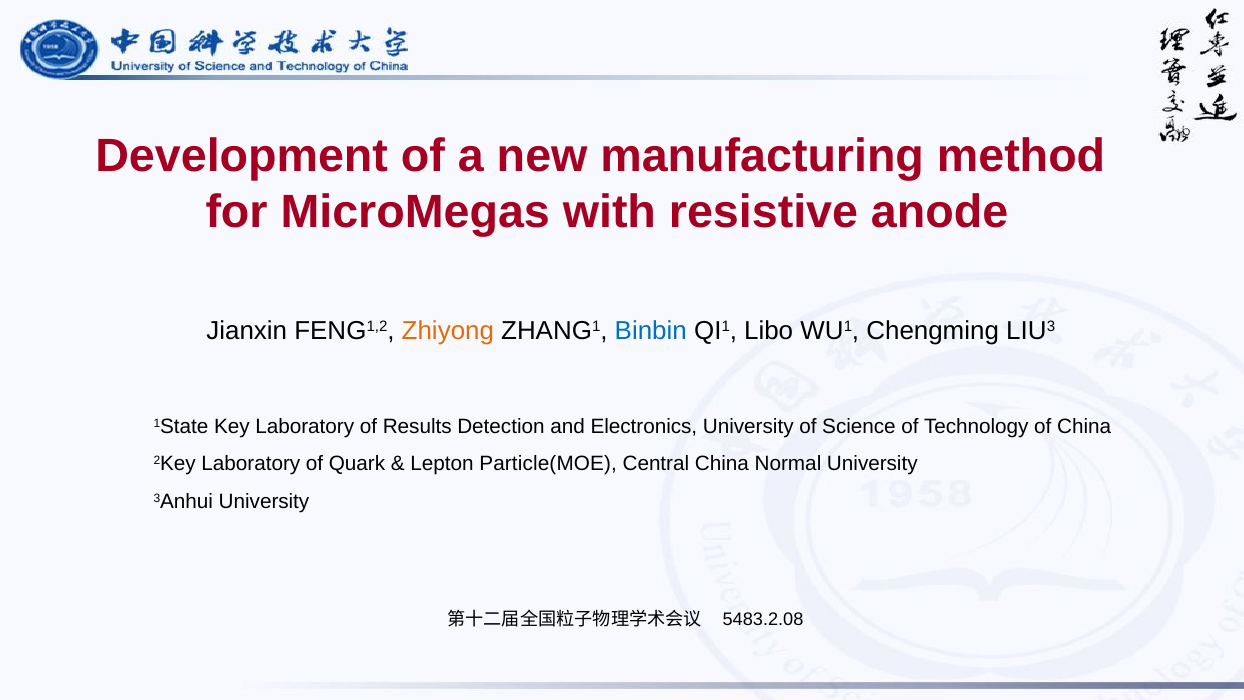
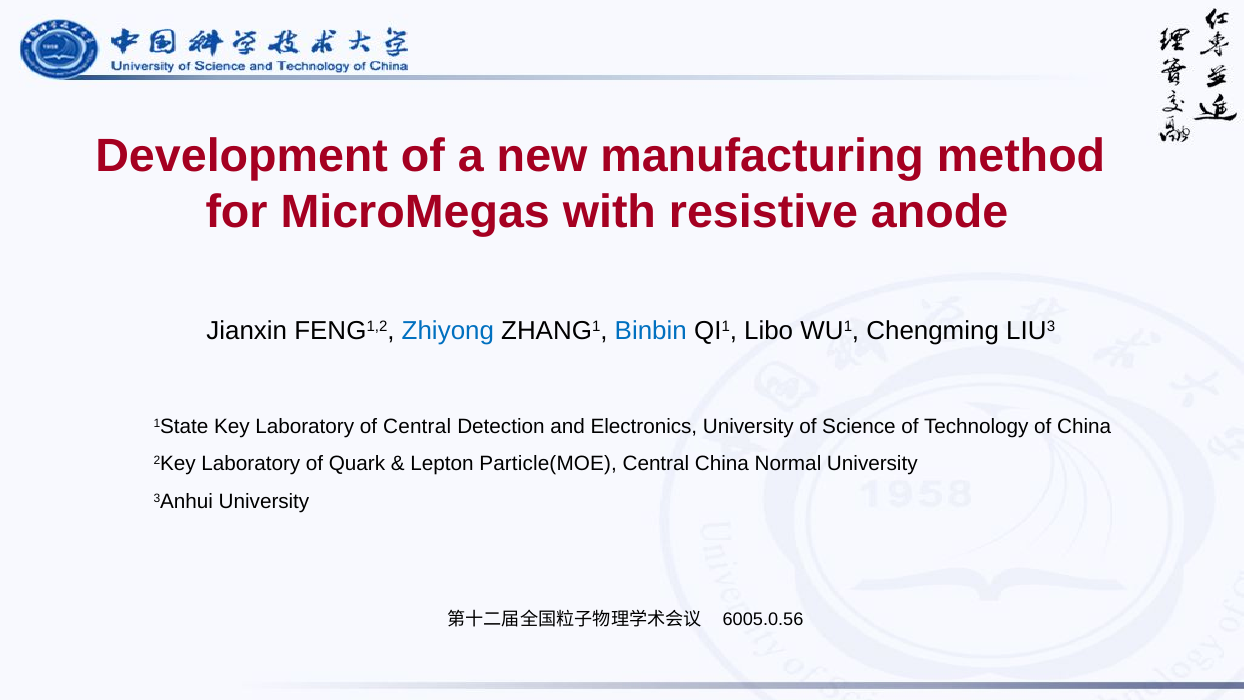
Zhiyong colour: orange -> blue (448, 331)
of Results: Results -> Central (417, 427)
5483.2.08: 5483.2.08 -> 6005.0.56 (763, 619)
